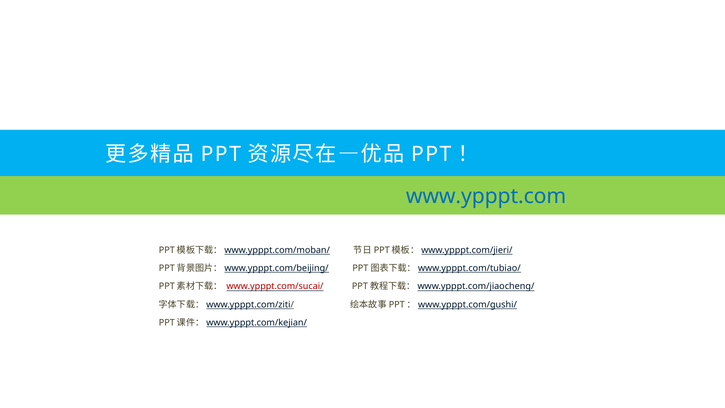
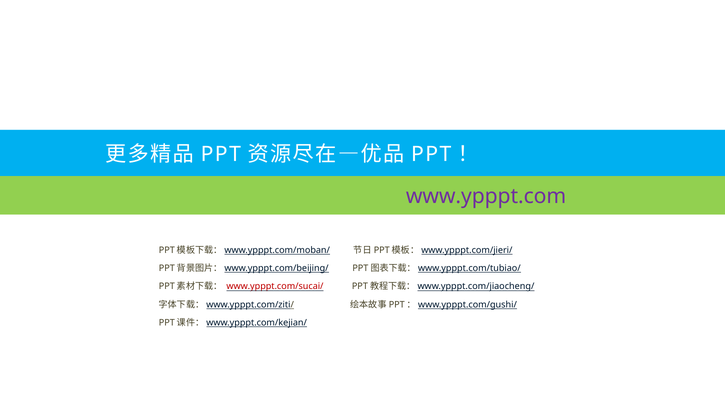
www.ypppt.com colour: blue -> purple (486, 196)
